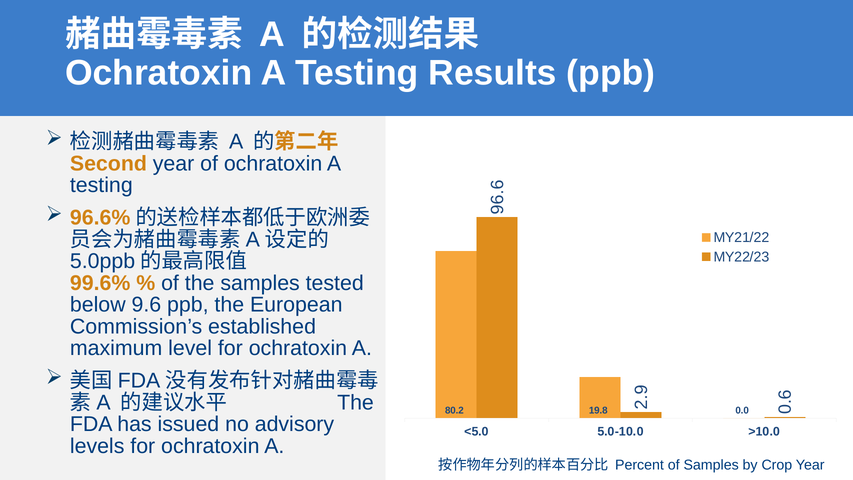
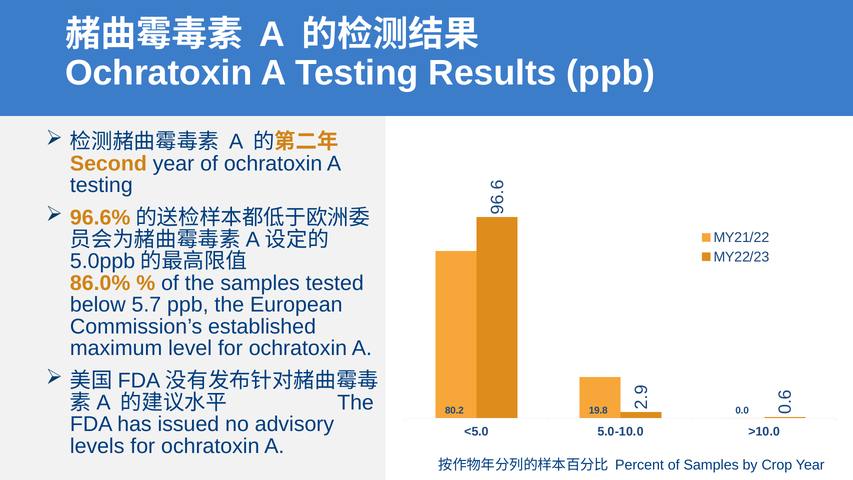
99.6%: 99.6% -> 86.0% (100, 283)
9.6: 9.6 -> 5.7 (146, 305)
